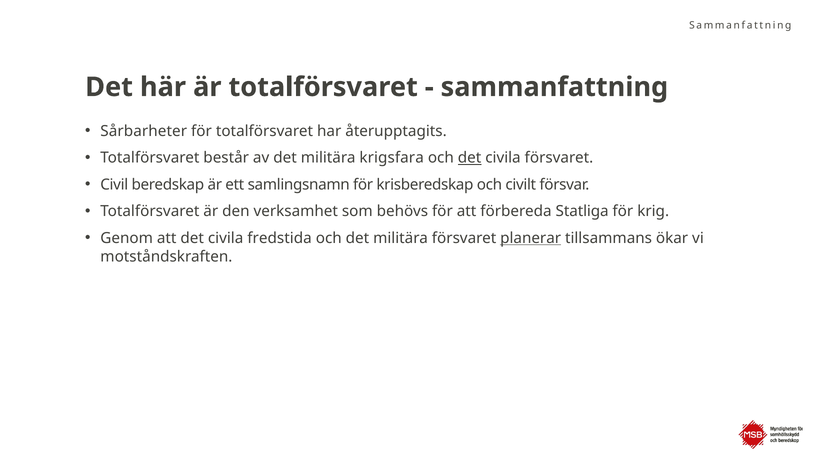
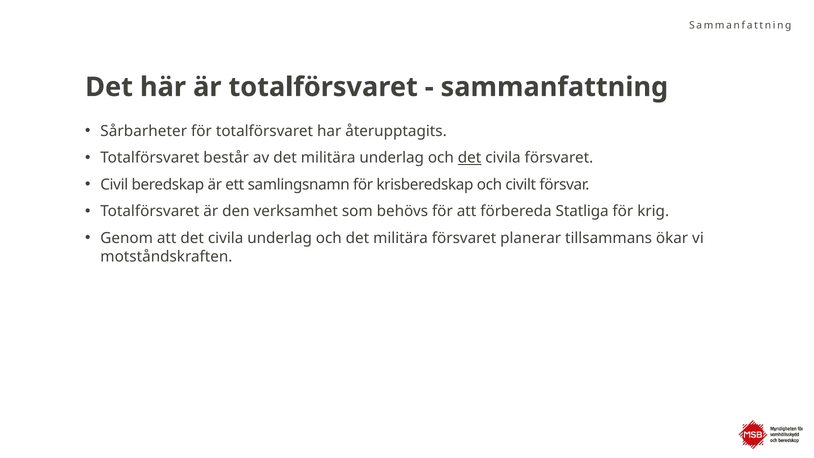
militära krigsfara: krigsfara -> underlag (392, 158)
civila fredstida: fredstida -> underlag (280, 238)
planerar underline: present -> none (531, 238)
